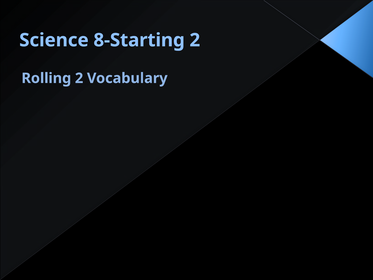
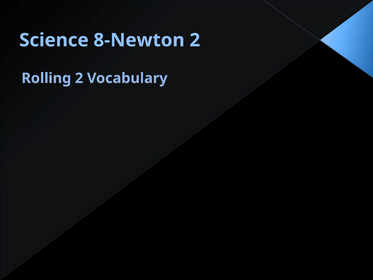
8-Starting: 8-Starting -> 8-Newton (139, 40)
